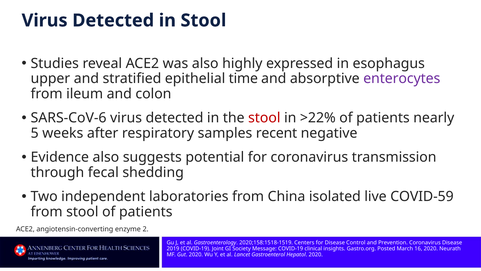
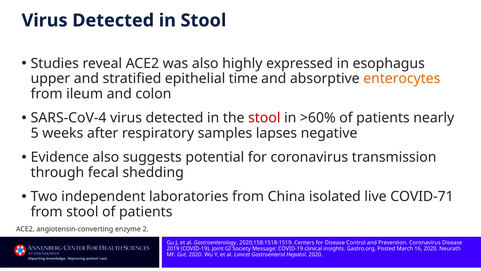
enterocytes colour: purple -> orange (402, 79)
SARS-CoV-6: SARS-CoV-6 -> SARS-CoV-4 (69, 118)
>22%: >22% -> >60% (318, 118)
recent: recent -> lapses (276, 133)
COVID-59: COVID-59 -> COVID-71 (422, 196)
